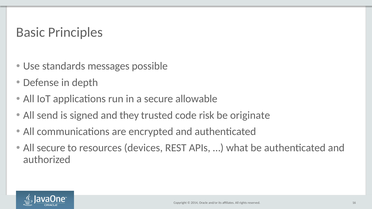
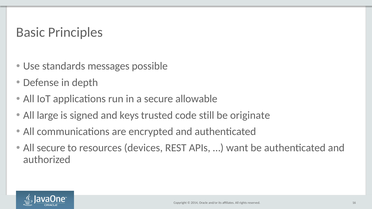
send: send -> large (48, 115)
they: they -> keys (129, 115)
risk: risk -> still (207, 115)
what: what -> want (237, 148)
